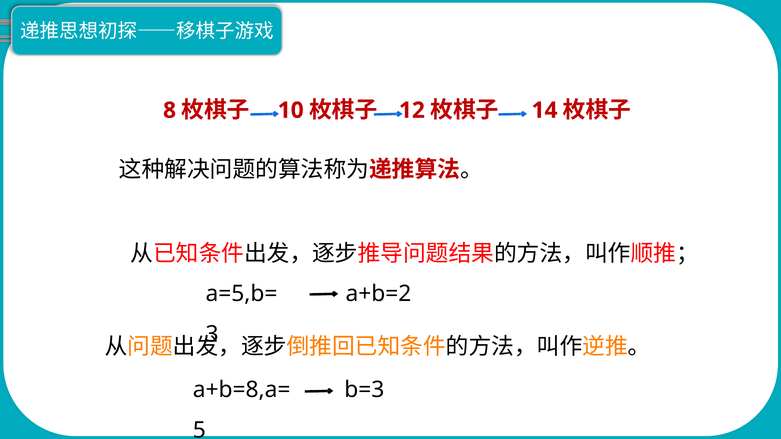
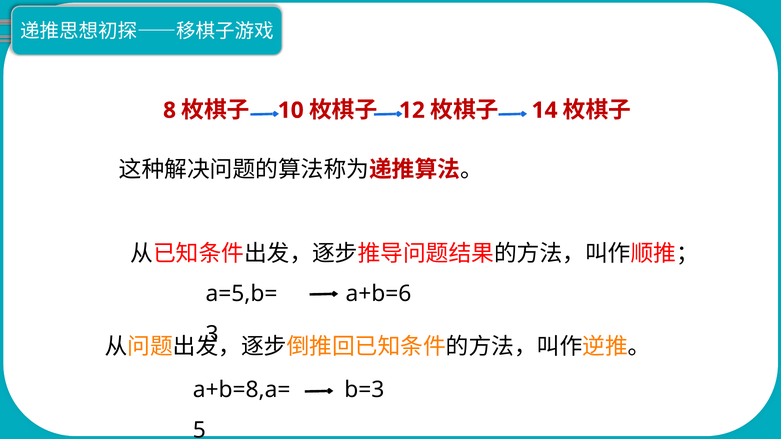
a+b=2: a+b=2 -> a+b=6 (378, 294)
